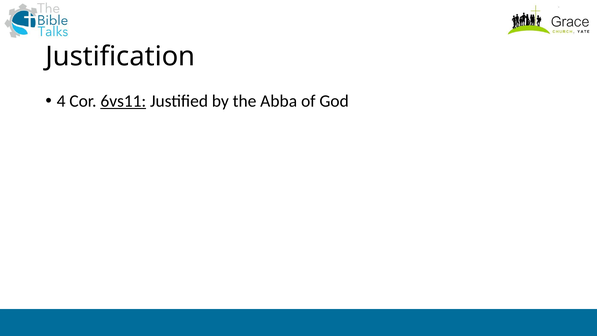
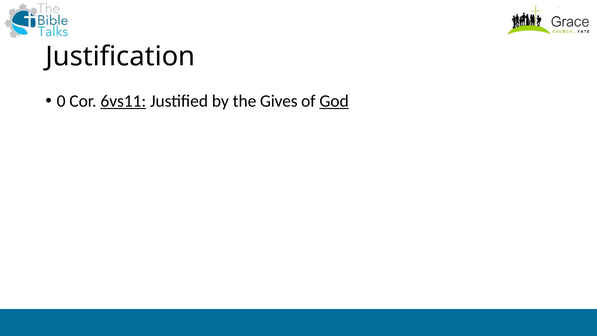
4: 4 -> 0 (61, 101)
Abba: Abba -> Gives (279, 101)
God underline: none -> present (334, 101)
